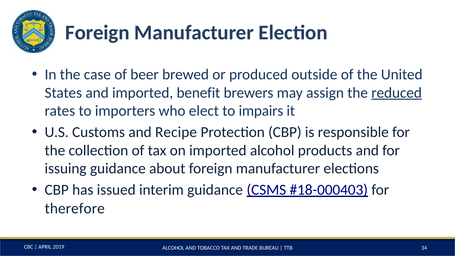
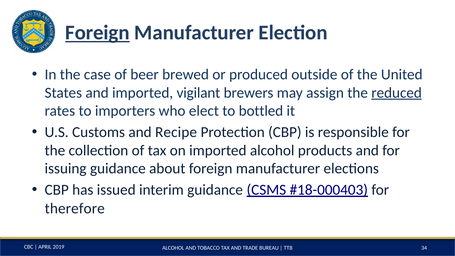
Foreign underline: none -> present (97, 33)
benefit: benefit -> vigilant (198, 93)
impairs: impairs -> bottled (261, 111)
